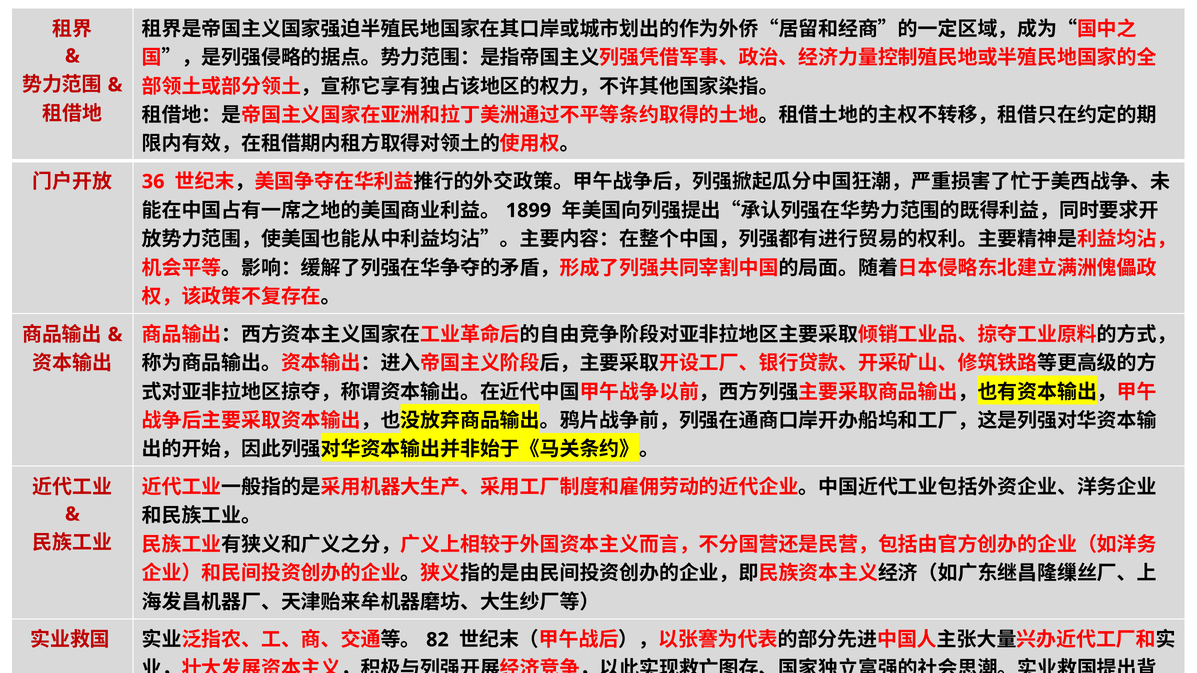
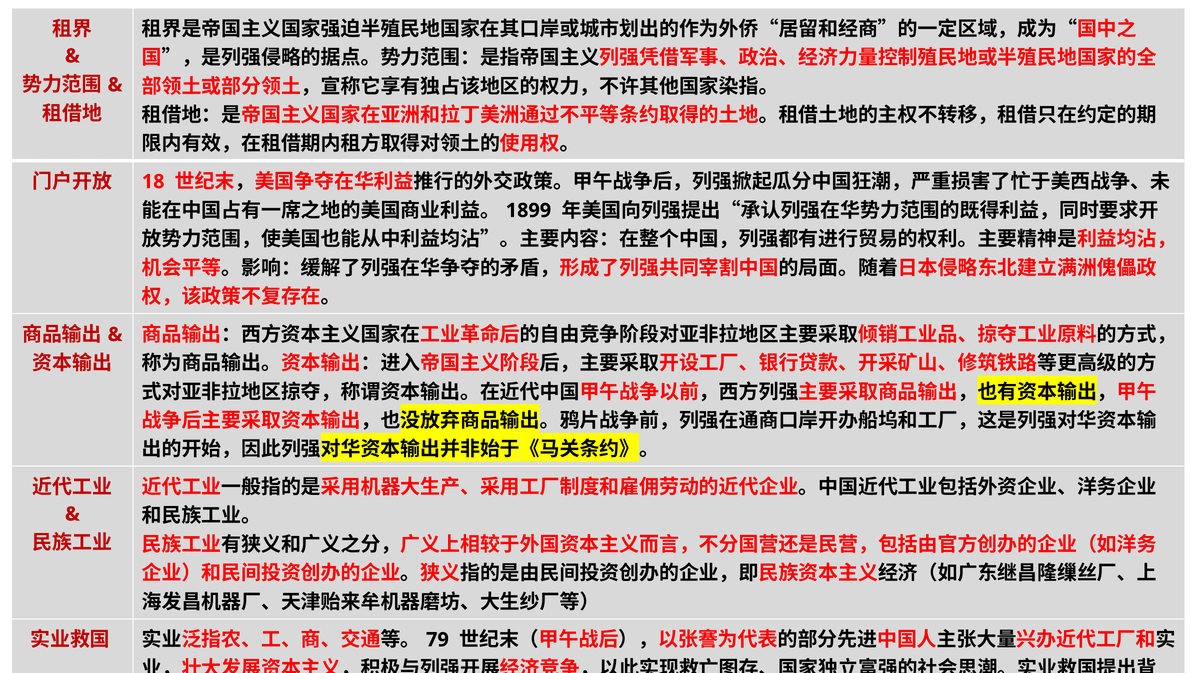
36: 36 -> 18 (153, 182)
82: 82 -> 79 (437, 640)
